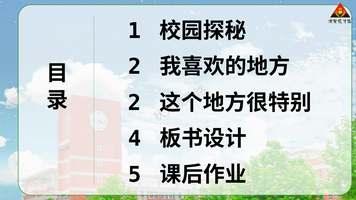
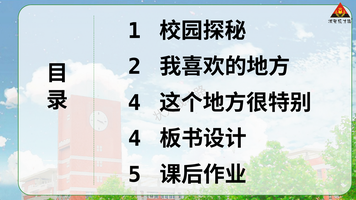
2: 2 -> 4 (134, 103)
